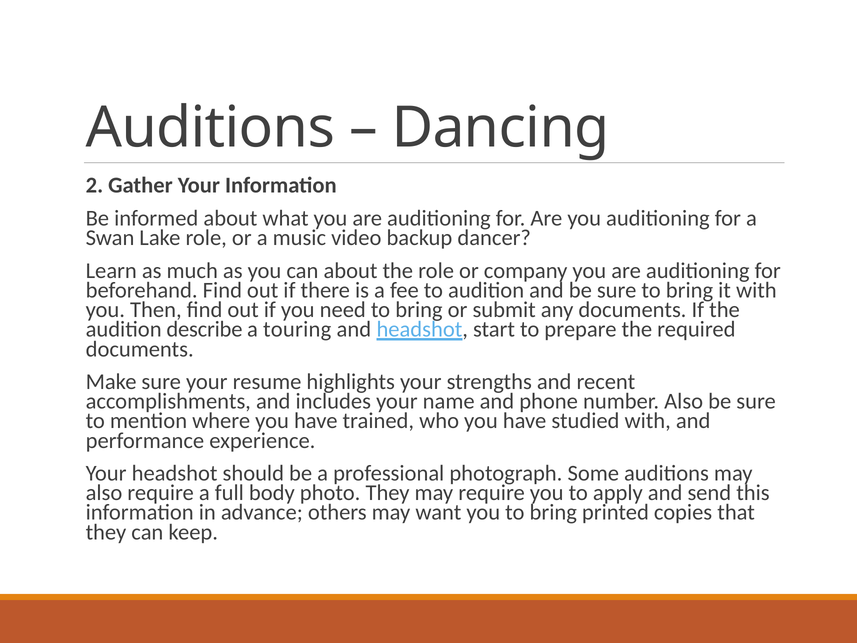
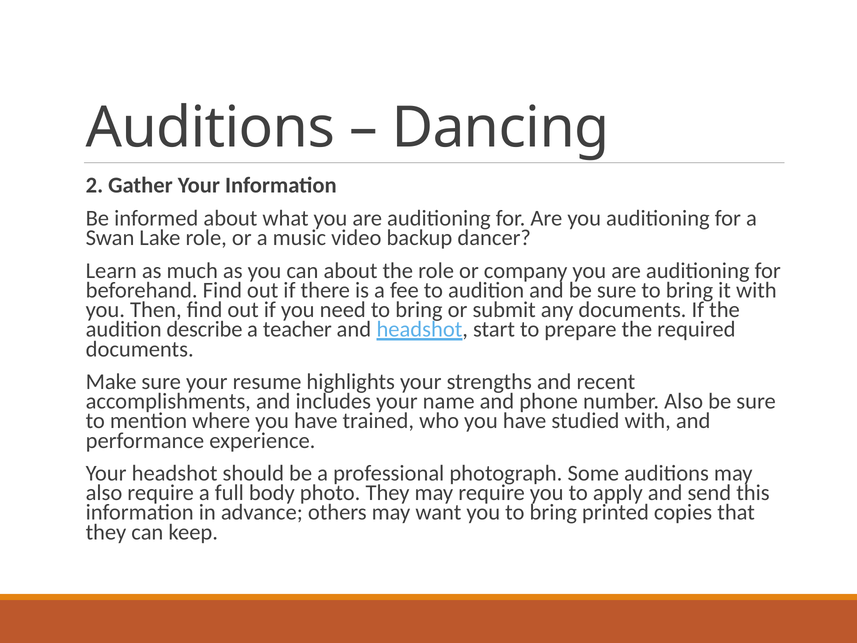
touring: touring -> teacher (297, 329)
